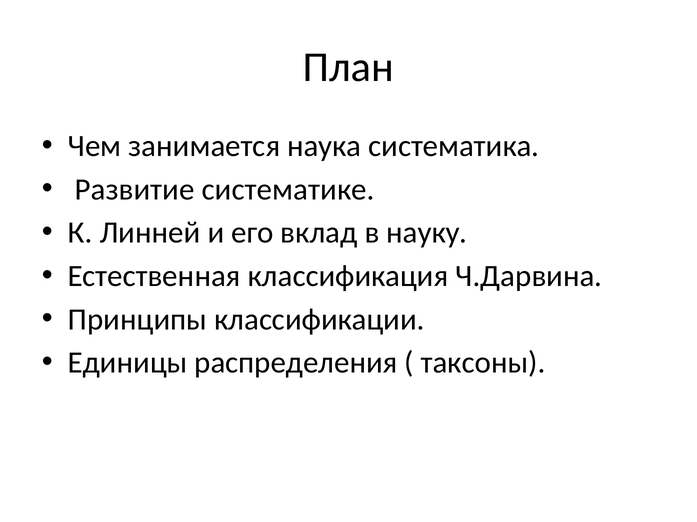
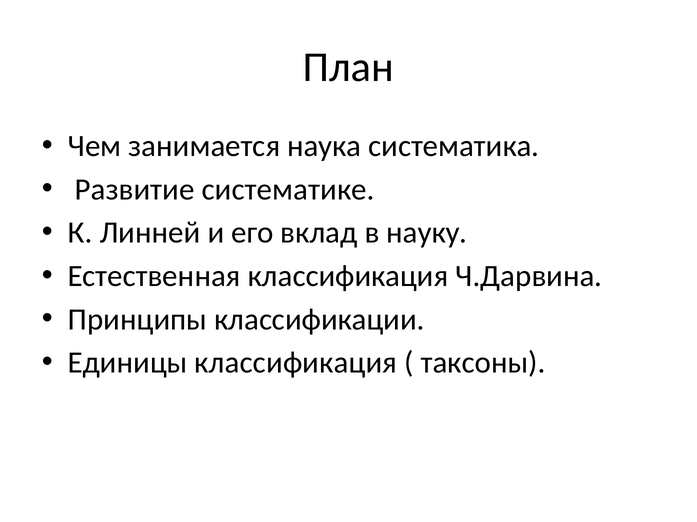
Единицы распределения: распределения -> классификация (296, 363)
